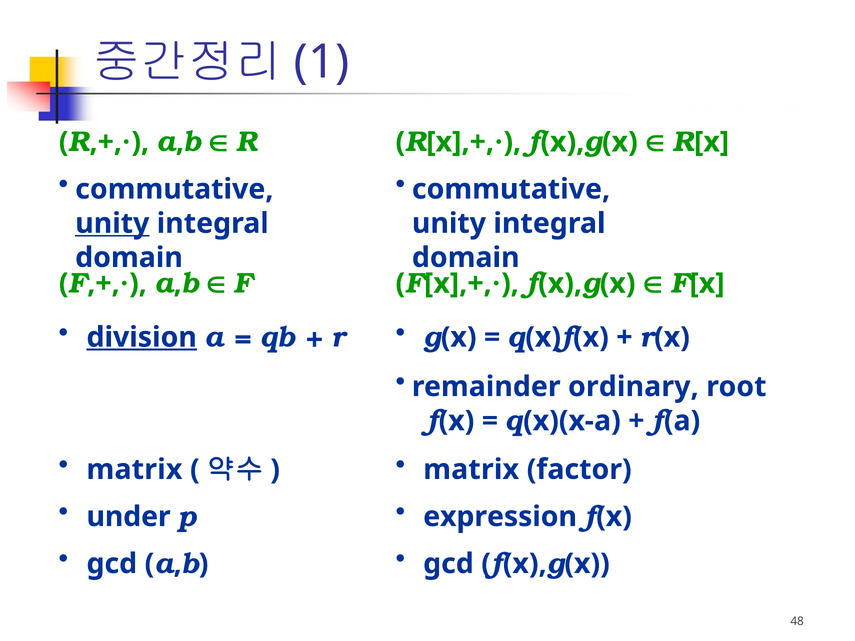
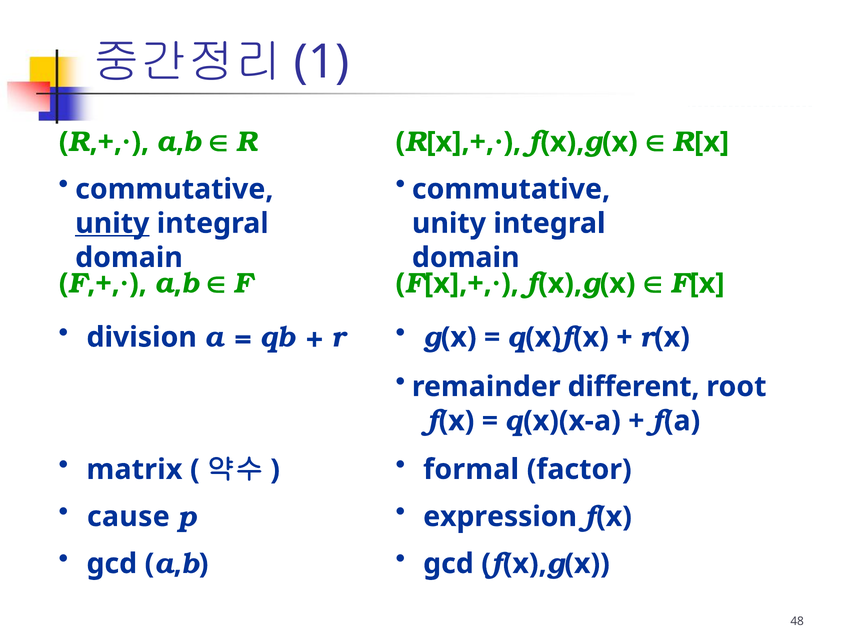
division underline: present -> none (142, 337)
ordinary: ordinary -> different (634, 387)
matrix: matrix -> formal (471, 470)
under: under -> cause (128, 517)
